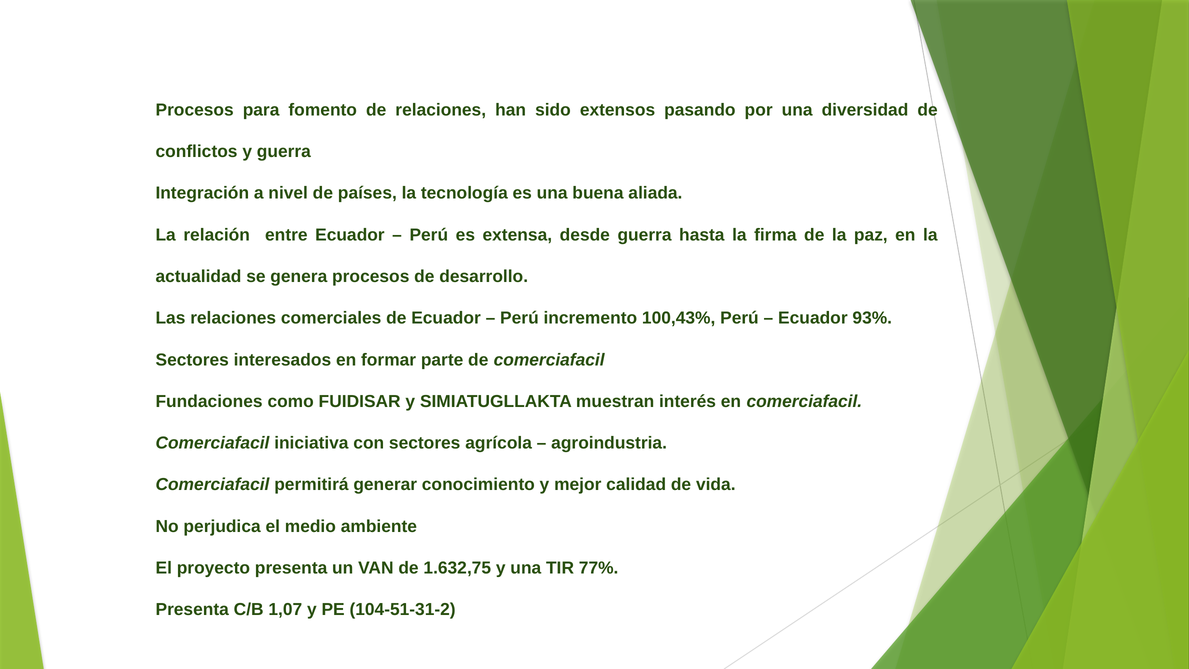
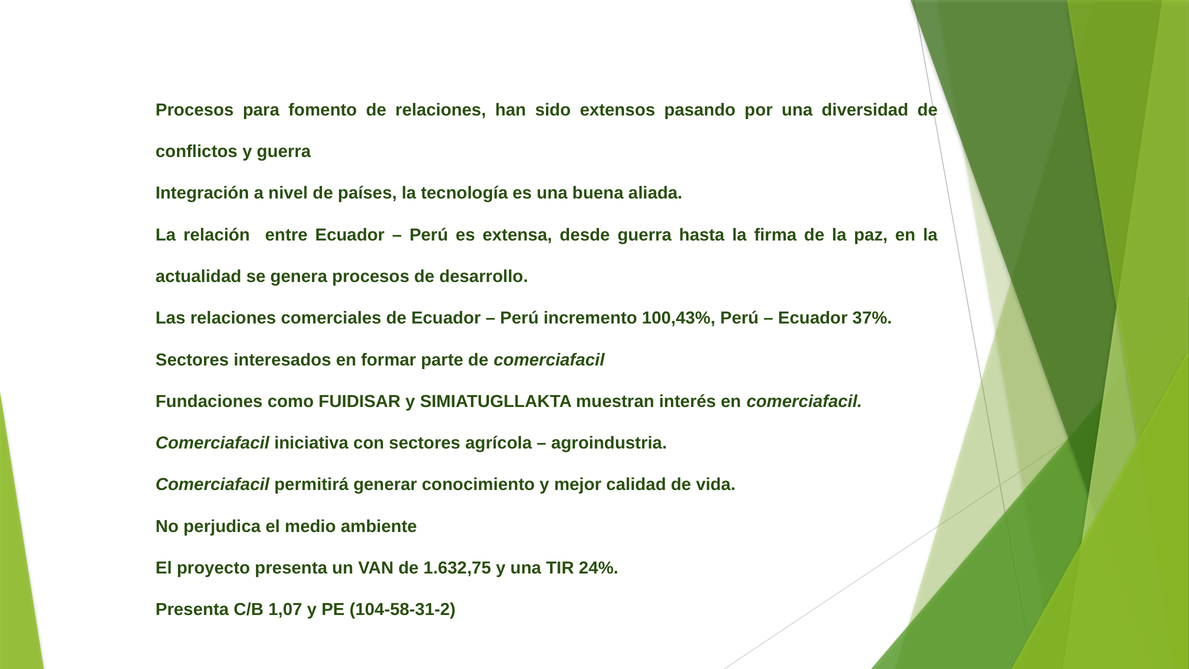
93%: 93% -> 37% (872, 318)
77%: 77% -> 24% (599, 568)
104-51-31-2: 104-51-31-2 -> 104-58-31-2 (403, 610)
